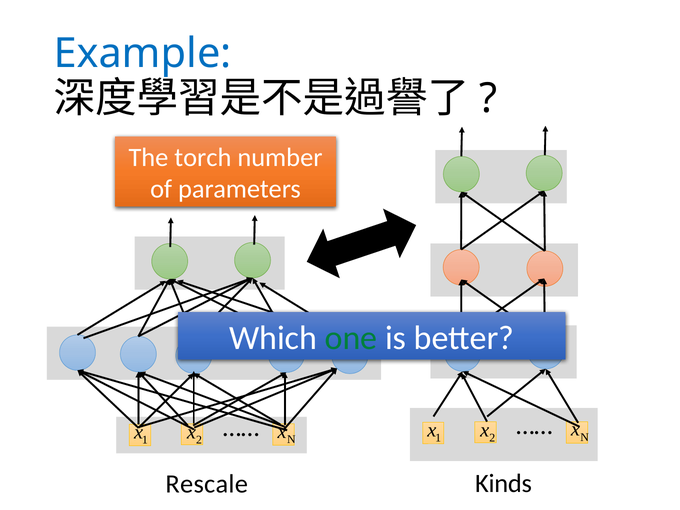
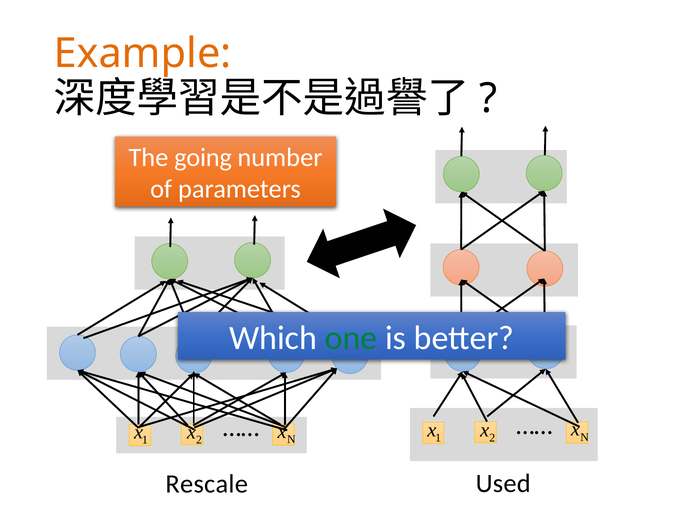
Example colour: blue -> orange (143, 54)
torch: torch -> going (203, 157)
Kinds: Kinds -> Used (503, 483)
